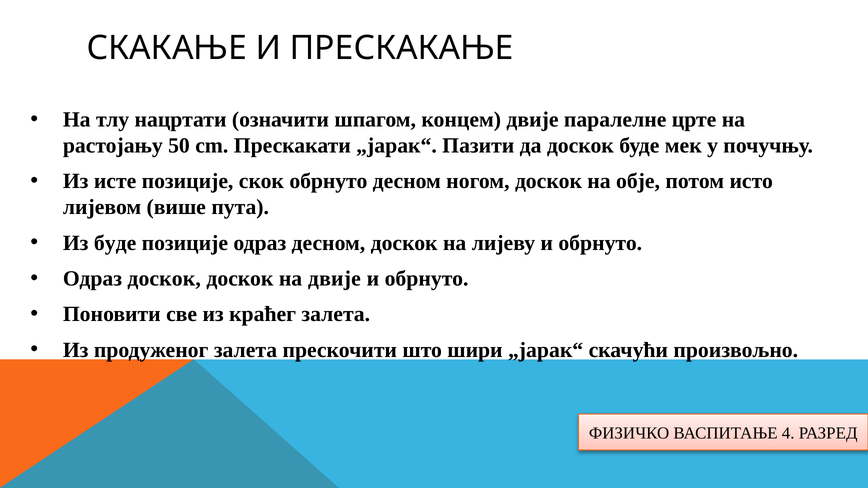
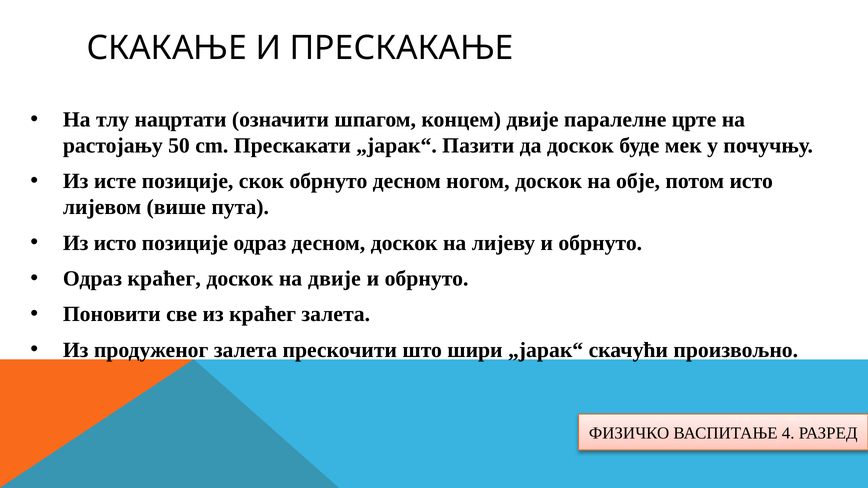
Из буде: буде -> исто (115, 243)
Одраз доскок: доскок -> краћег (164, 279)
